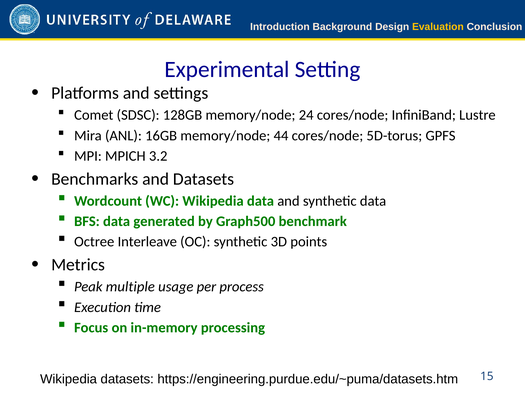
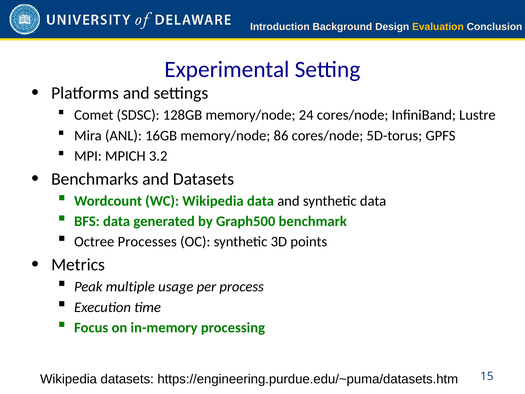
44: 44 -> 86 (281, 135)
Interleave: Interleave -> Processes (147, 242)
